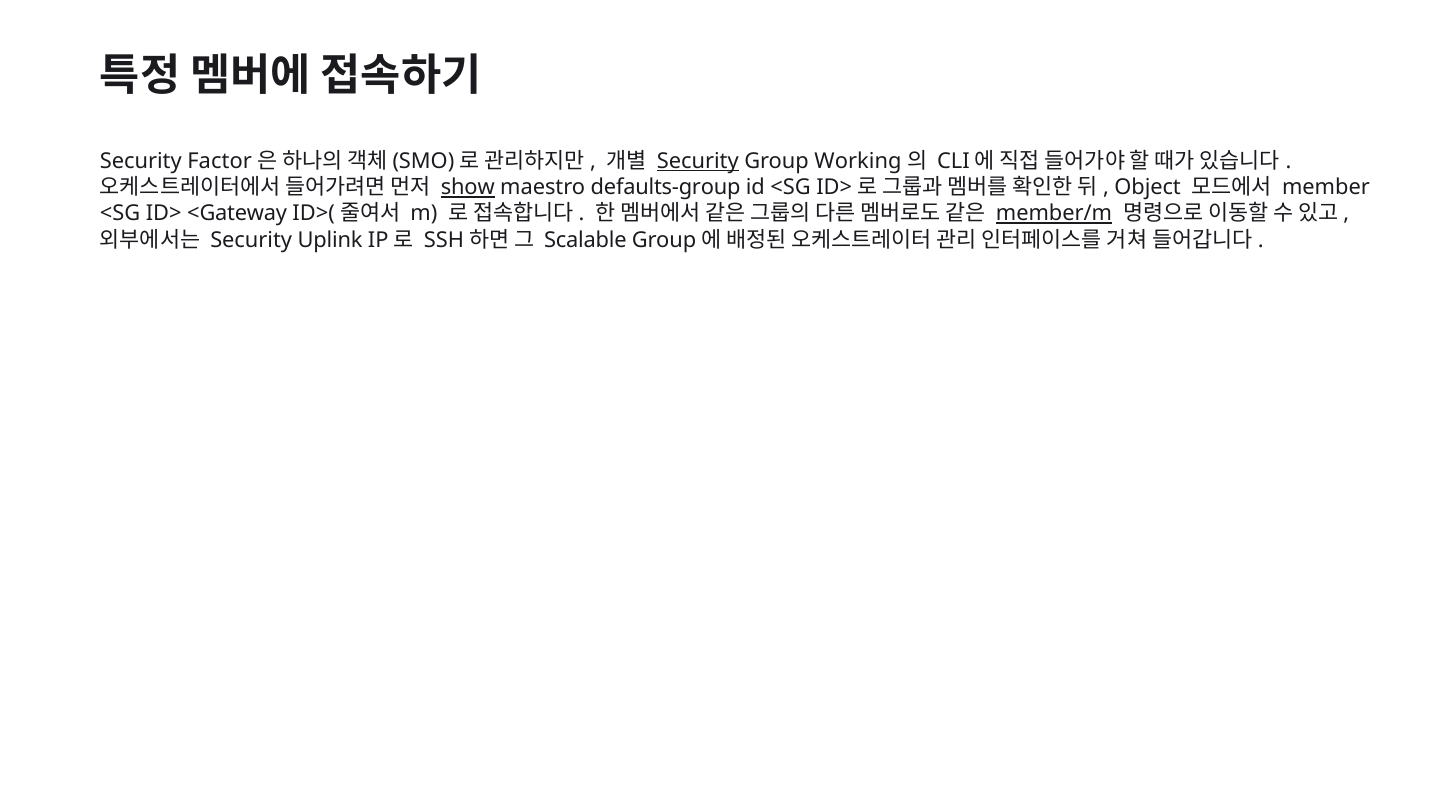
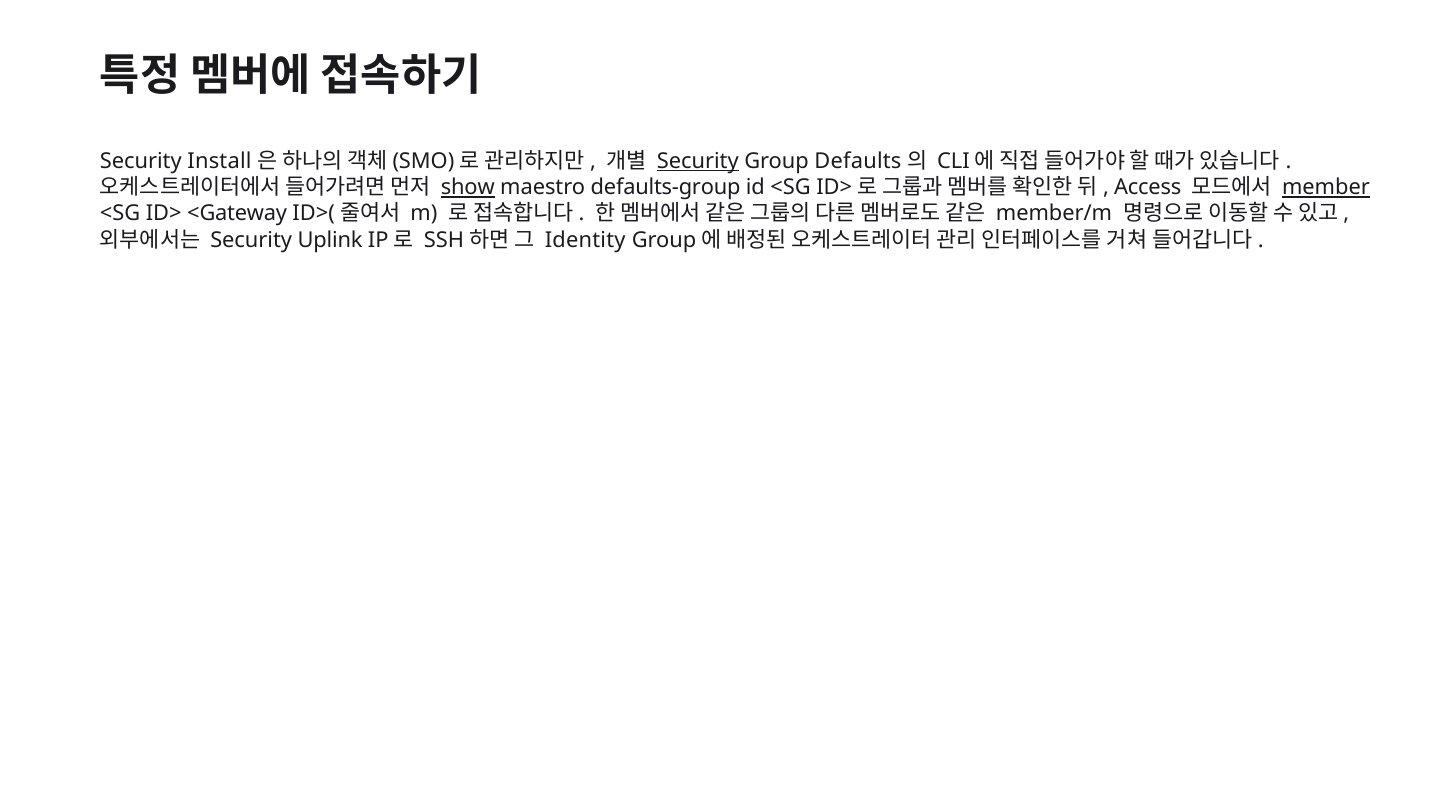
Factor: Factor -> Install (220, 161)
Working: Working -> Defaults (858, 161)
Object: Object -> Access (1148, 187)
member underline: none -> present (1326, 187)
member/m underline: present -> none (1054, 214)
Scalable: Scalable -> Identity (585, 240)
